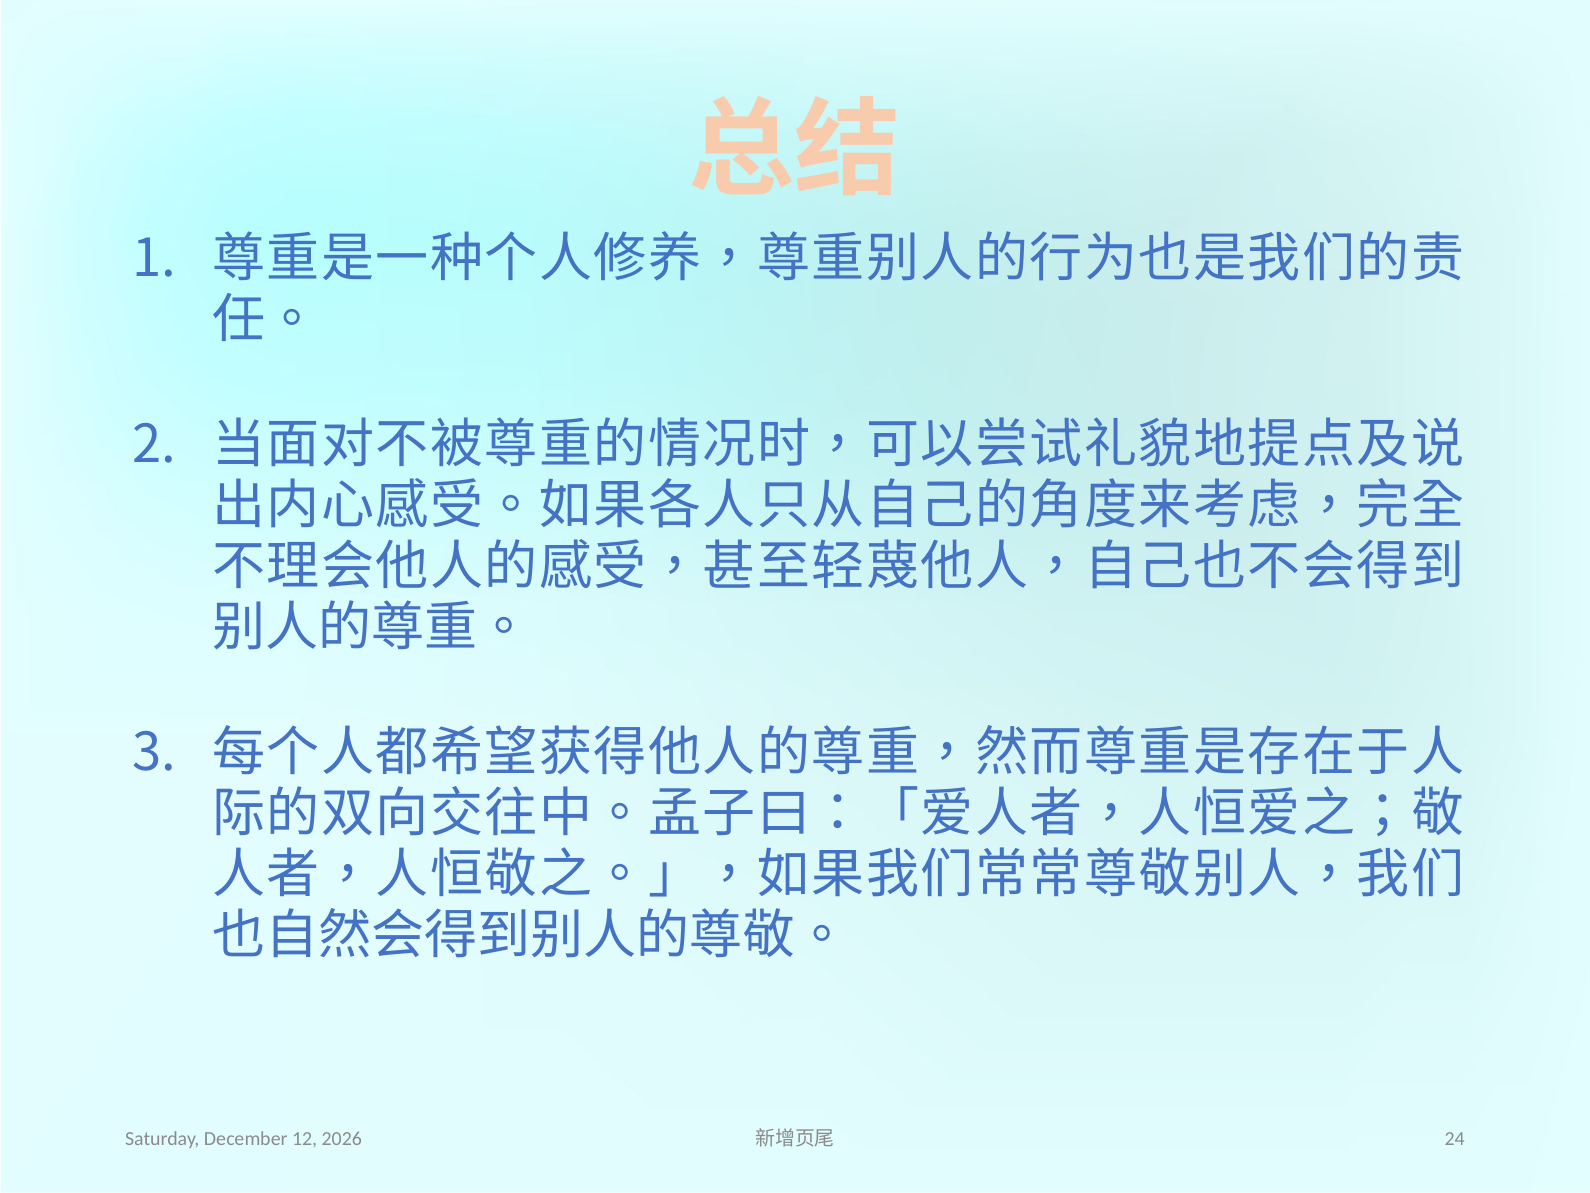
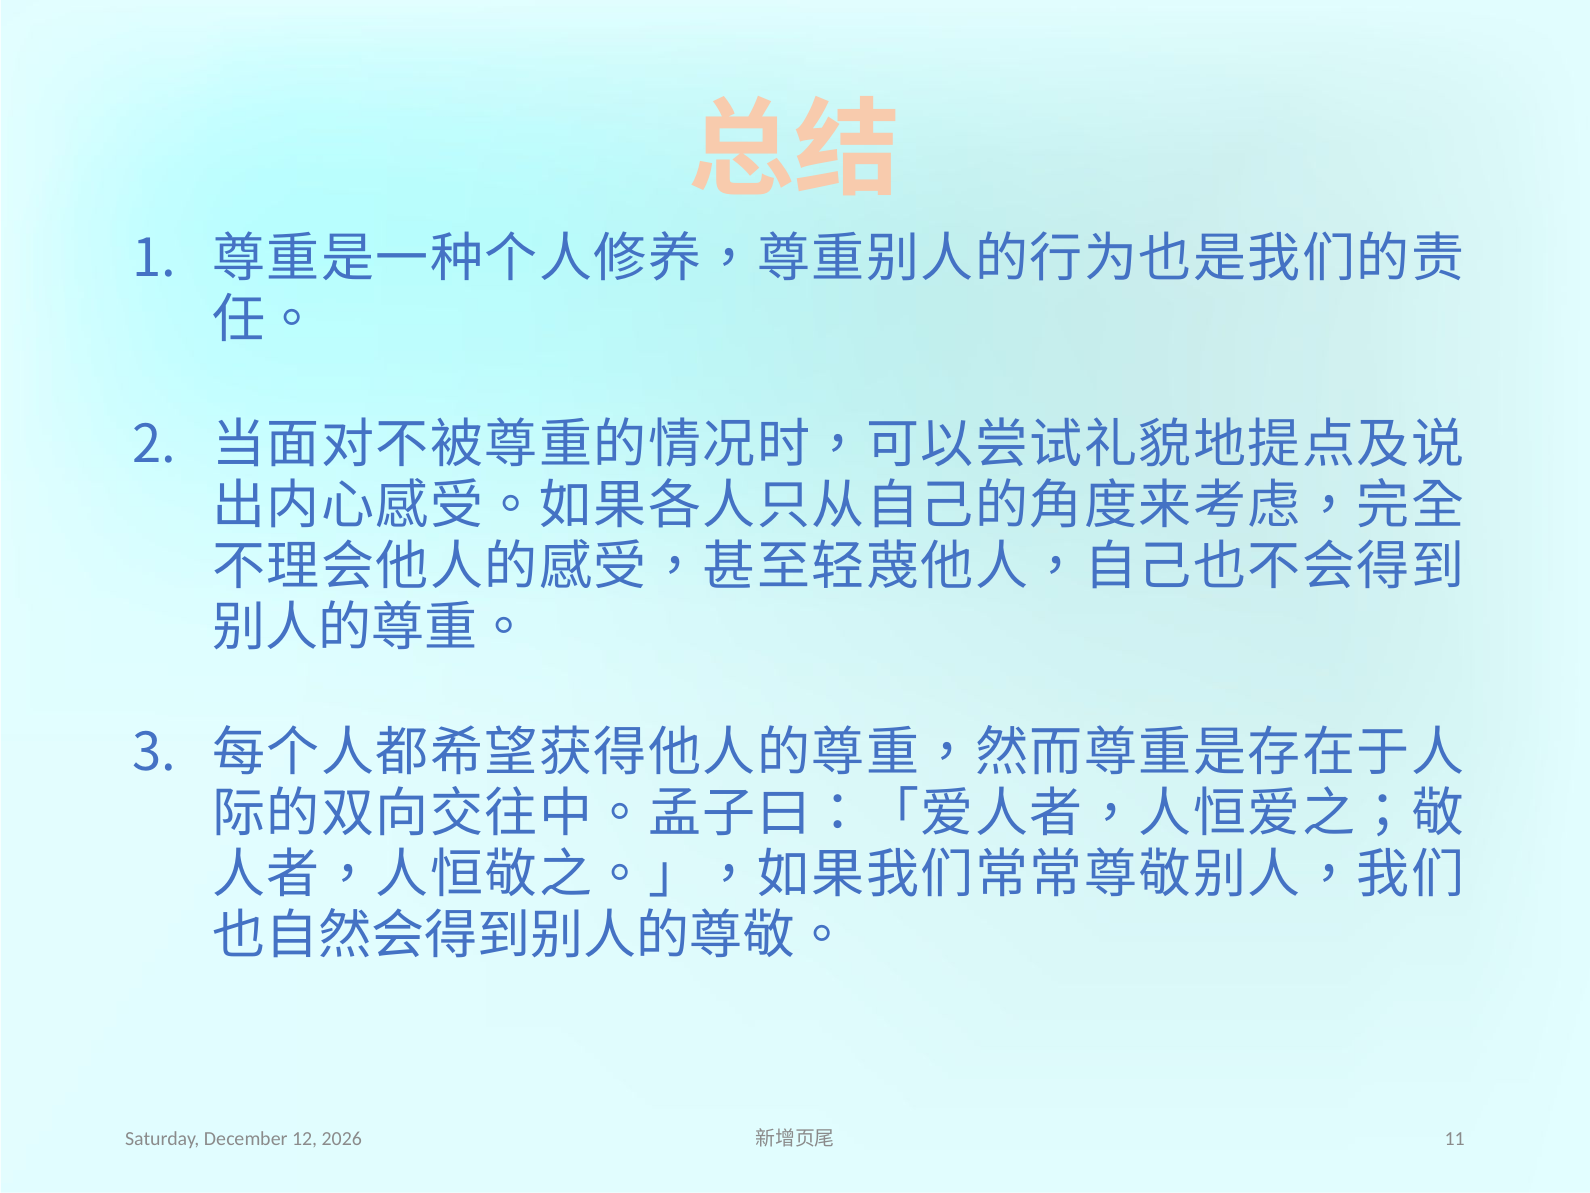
24: 24 -> 11 (1455, 1138)
